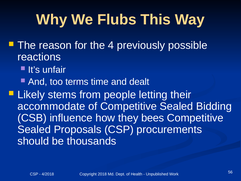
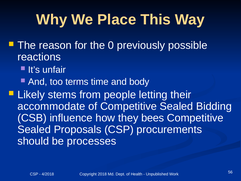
Flubs: Flubs -> Place (117, 20)
4: 4 -> 0 (111, 45)
dealt: dealt -> body (139, 82)
thousands: thousands -> processes (92, 141)
